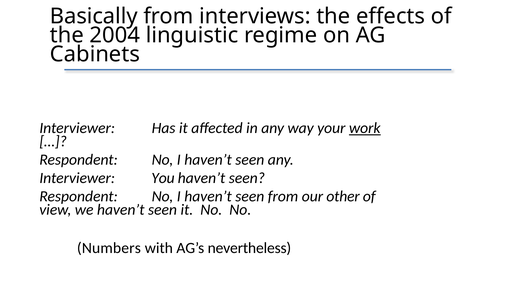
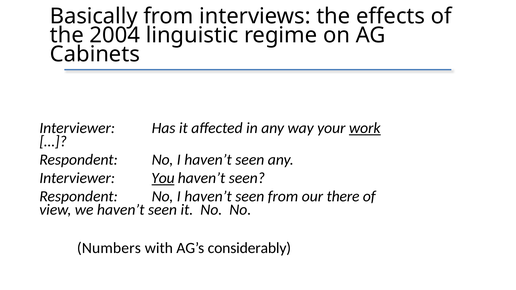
You underline: none -> present (163, 178)
other: other -> there (343, 197)
nevertheless: nevertheless -> considerably (249, 248)
